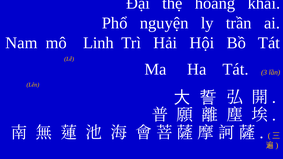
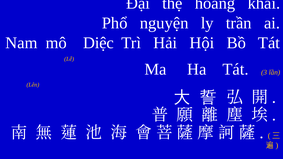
Linh: Linh -> Diệc (98, 43)
